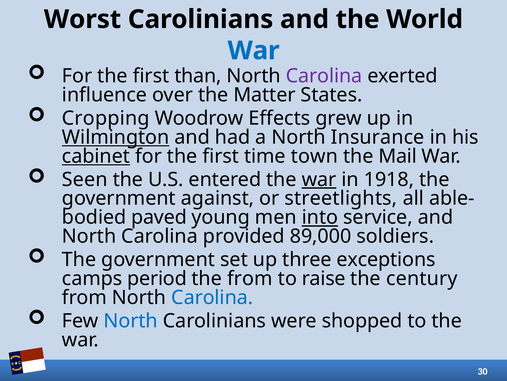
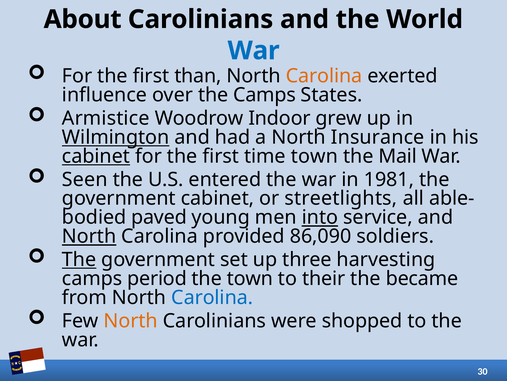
Worst: Worst -> About (83, 19)
Carolina colour: purple -> orange (324, 76)
the Matter: Matter -> Camps (265, 95)
Cropping: Cropping -> Armistice (106, 118)
Effects: Effects -> Indoor (280, 118)
war underline: present -> none (319, 179)
1918: 1918 -> 1981 (389, 179)
government against: against -> cabinet (217, 198)
North underline: none -> present (89, 236)
89,000: 89,000 -> 86,090 (321, 236)
The underline: none -> present (79, 259)
exceptions: exceptions -> harvesting (386, 259)
the from: from -> town (250, 278)
raise: raise -> their (324, 278)
century: century -> became (422, 278)
North colour: blue -> orange (131, 320)
